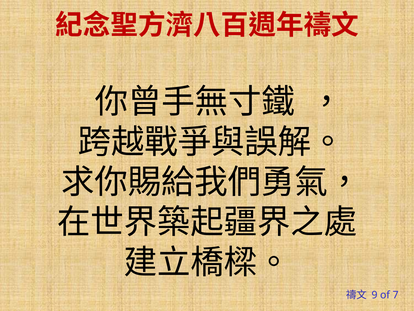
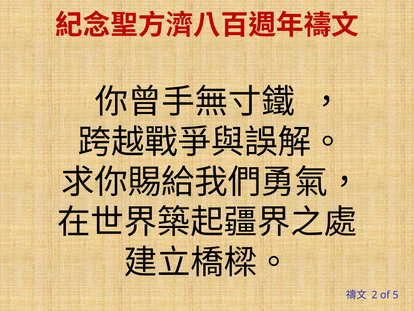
9: 9 -> 2 (375, 295)
7: 7 -> 5 (396, 295)
